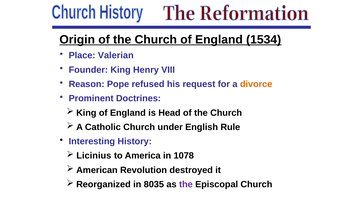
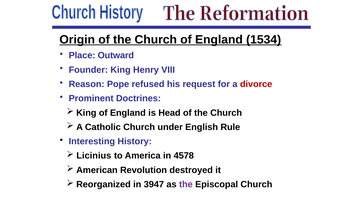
Valerian: Valerian -> Outward (116, 56)
divorce colour: orange -> red (256, 84)
1078: 1078 -> 4578 (184, 156)
8035: 8035 -> 3947 (154, 185)
